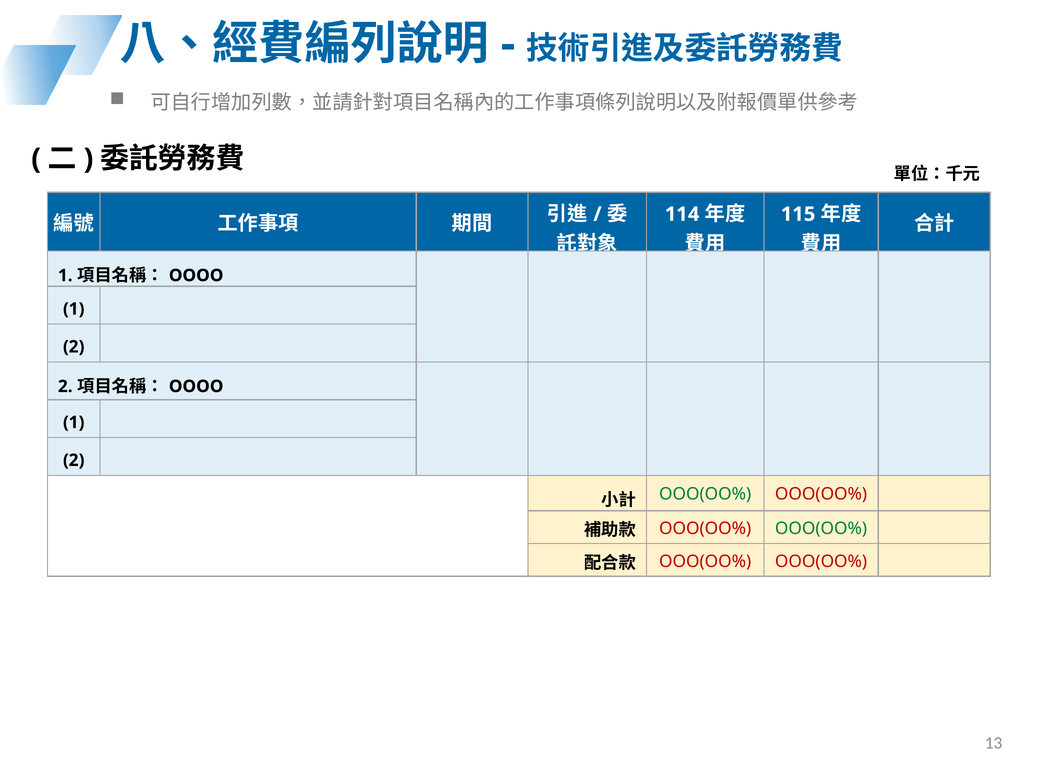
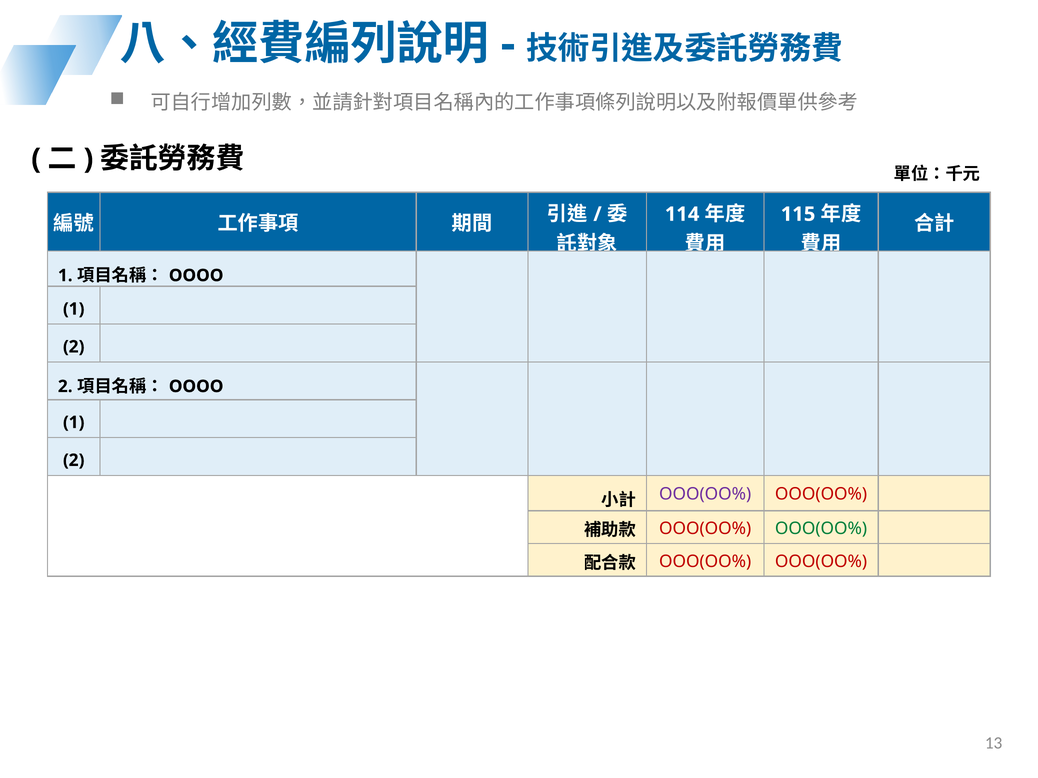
OOO(OO% colour: green -> purple (705, 494)
